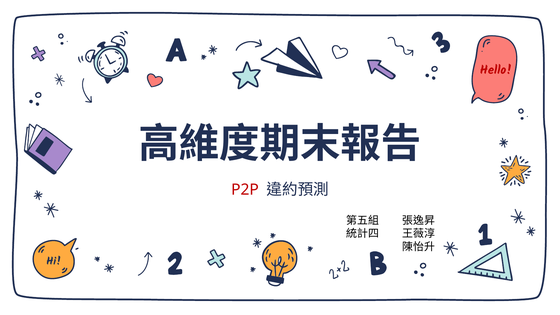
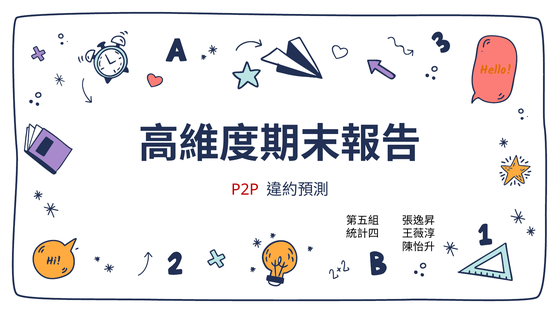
Hello colour: red -> orange (496, 70)
